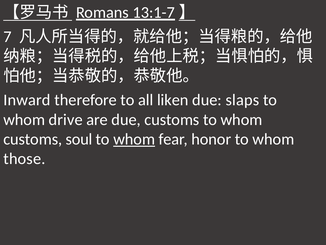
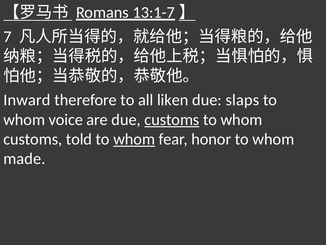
drive: drive -> voice (66, 119)
customs underline: none -> present (172, 119)
soul: soul -> told (79, 139)
those: those -> made (24, 159)
